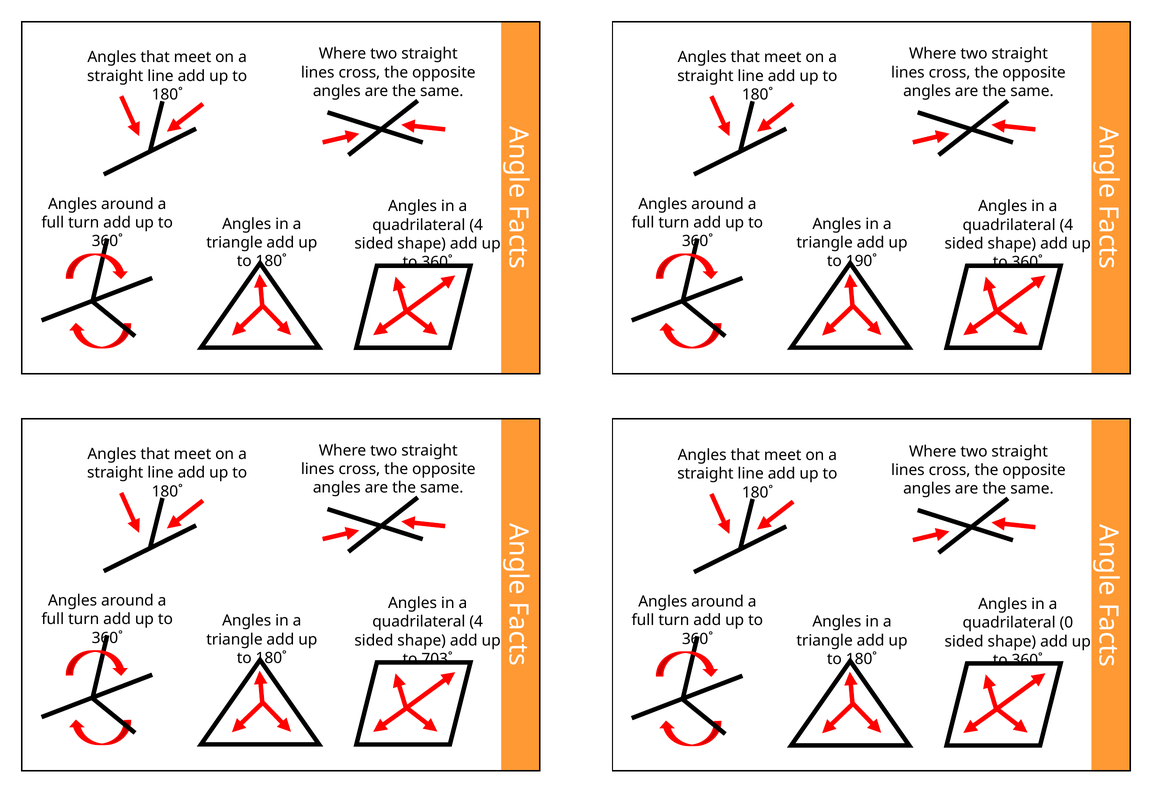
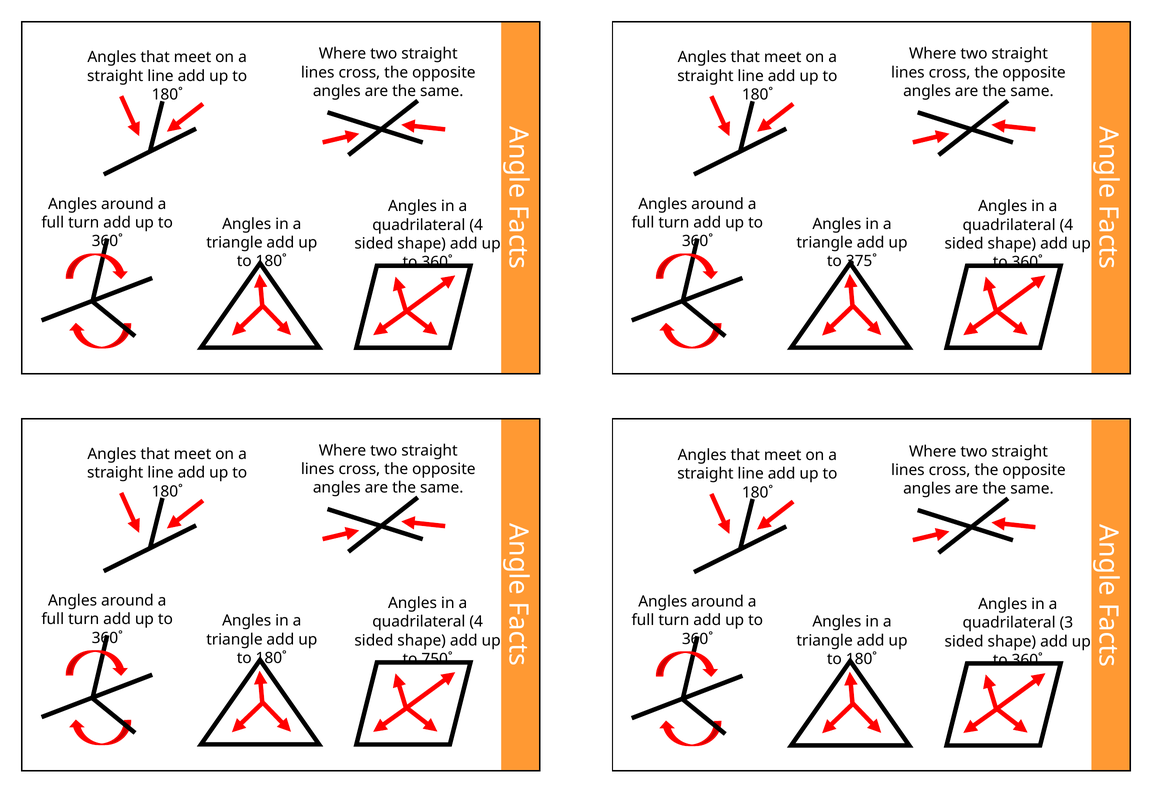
190˚: 190˚ -> 375˚ (861, 261)
0: 0 -> 3 (1066, 623)
703˚: 703˚ -> 750˚ (437, 659)
